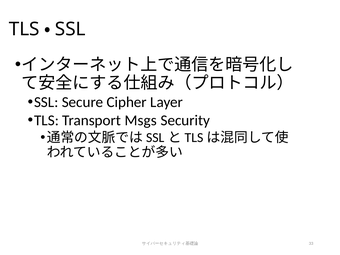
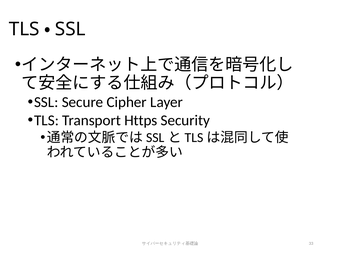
Msgs: Msgs -> Https (141, 120)
